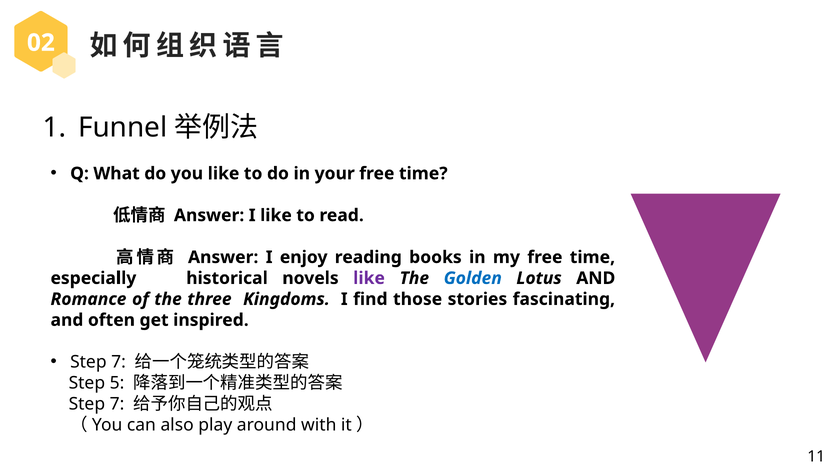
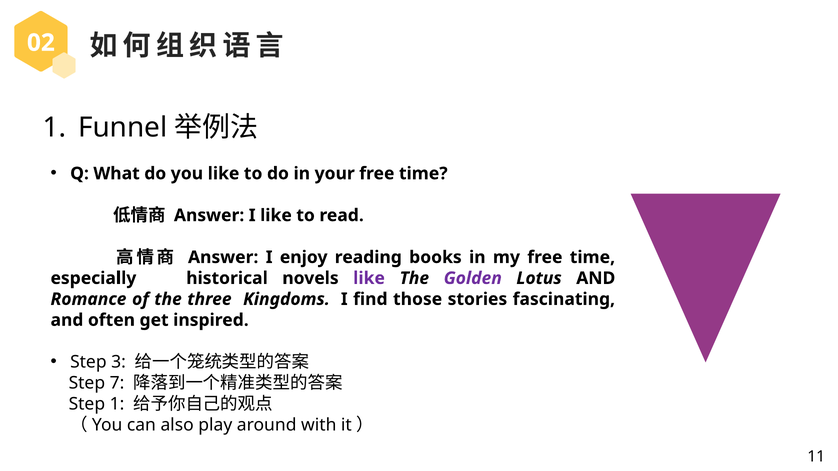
Golden colour: blue -> purple (473, 278)
7: 7 -> 3 (119, 362)
5: 5 -> 7 (117, 383)
7: 7 -> 1 (117, 404)
